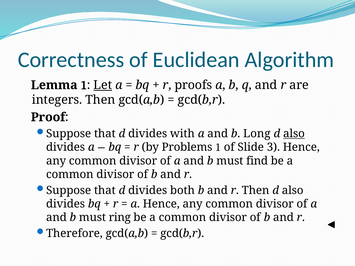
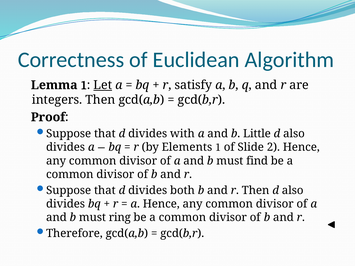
proofs: proofs -> satisfy (193, 85)
Long: Long -> Little (257, 134)
also underline: present -> none (294, 134)
Problems: Problems -> Elements (187, 147)
3: 3 -> 2 (273, 147)
